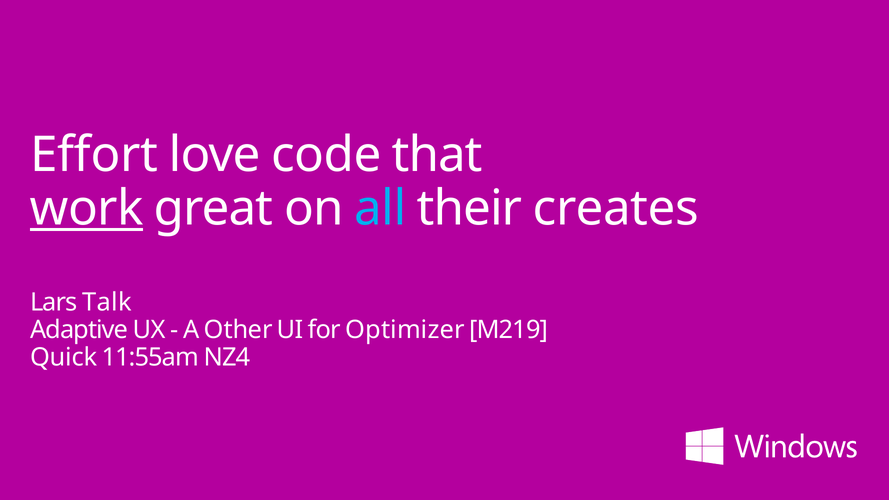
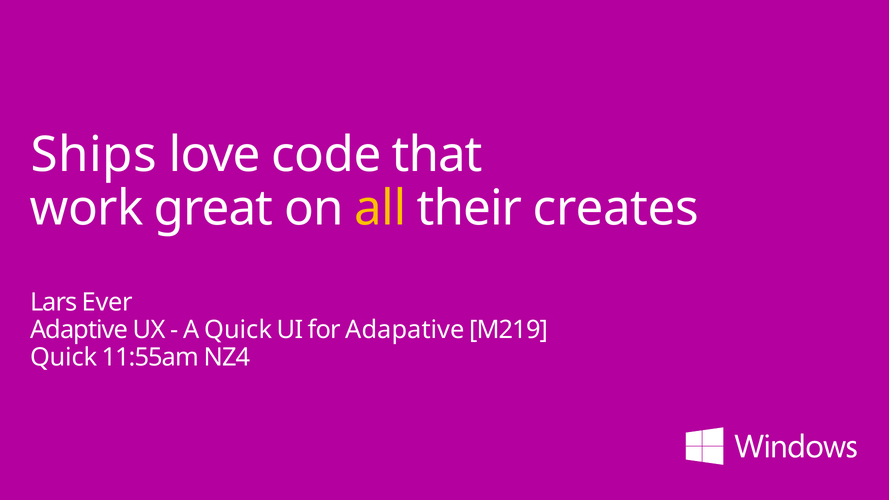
Effort: Effort -> Ships (94, 155)
work underline: present -> none (87, 208)
all colour: light blue -> yellow (380, 208)
Talk: Talk -> Ever (107, 302)
A Other: Other -> Quick (238, 330)
Optimizer: Optimizer -> Adapative (405, 330)
